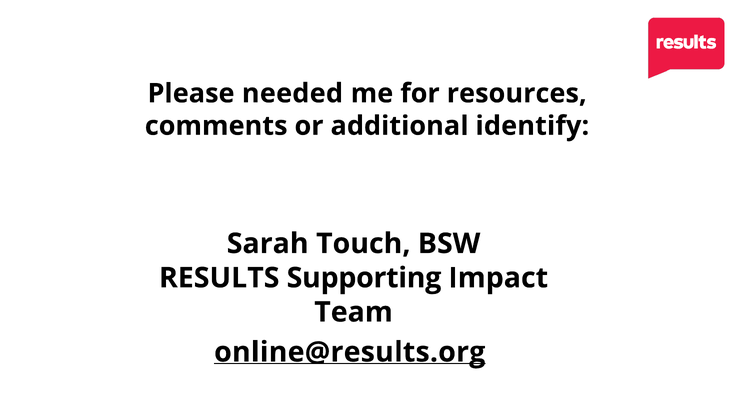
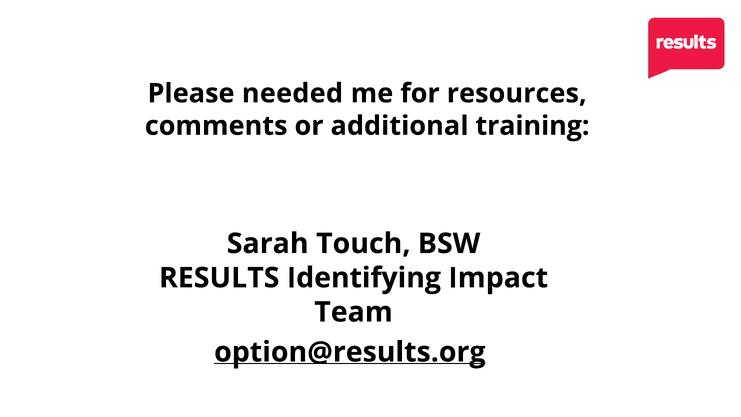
identify: identify -> training (533, 126)
Supporting: Supporting -> Identifying (364, 278)
online@results.org: online@results.org -> option@results.org (350, 352)
